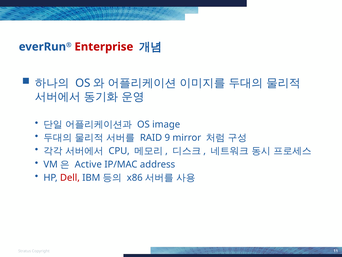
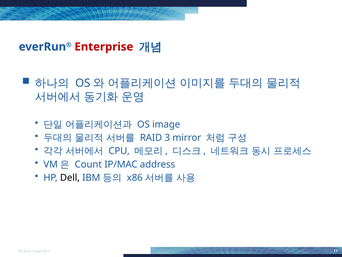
9: 9 -> 3 (167, 137)
Active: Active -> Count (88, 164)
Dell colour: red -> black (70, 177)
